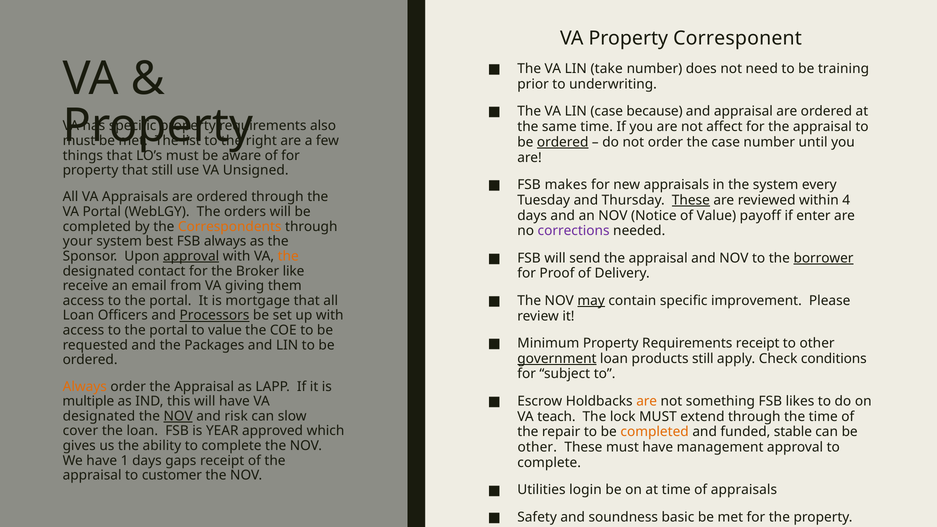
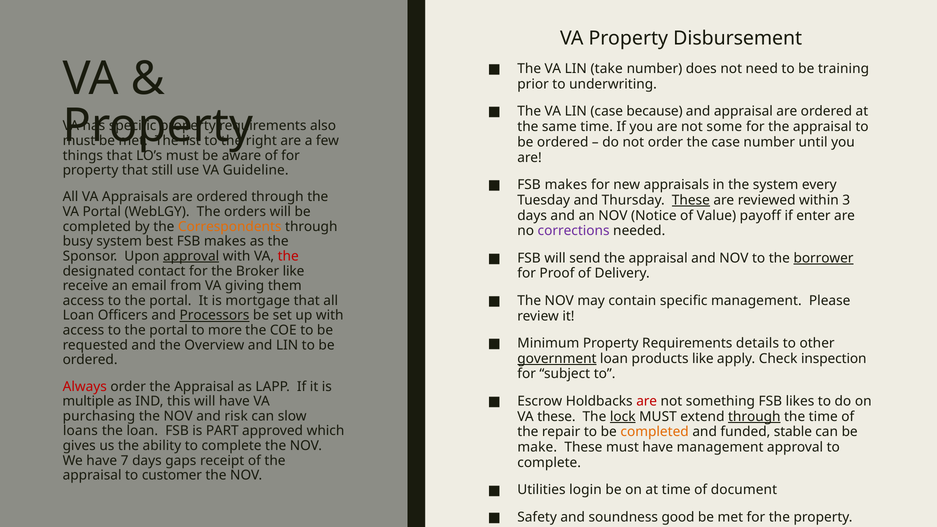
Corresponent: Corresponent -> Disbursement (738, 38)
affect: affect -> some (724, 127)
ordered underline: present -> none (563, 142)
Unsigned: Unsigned -> Guideline (256, 170)
4: 4 -> 3 (846, 200)
your: your -> busy (78, 241)
always: always -> makes (225, 241)
the colour: orange -> red (288, 256)
may underline: present -> none (591, 301)
specific improvement: improvement -> management (756, 301)
to value: value -> more (225, 330)
Requirements receipt: receipt -> details (758, 343)
Packages: Packages -> Overview (214, 345)
products still: still -> like (703, 359)
conditions: conditions -> inspection (834, 359)
Always colour: orange -> red (85, 387)
are colour: orange -> red (647, 401)
designated: designated -> purchasing (99, 416)
NOV underline: present -> none (178, 416)
VA teach: teach -> these (556, 417)
lock underline: none -> present (623, 417)
through underline: none -> present (754, 417)
cover: cover -> loans (80, 431)
YEAR: YEAR -> PART (222, 431)
other: other -> make (537, 447)
1: 1 -> 7 (125, 461)
of appraisals: appraisals -> document (744, 490)
basic: basic -> good (678, 517)
